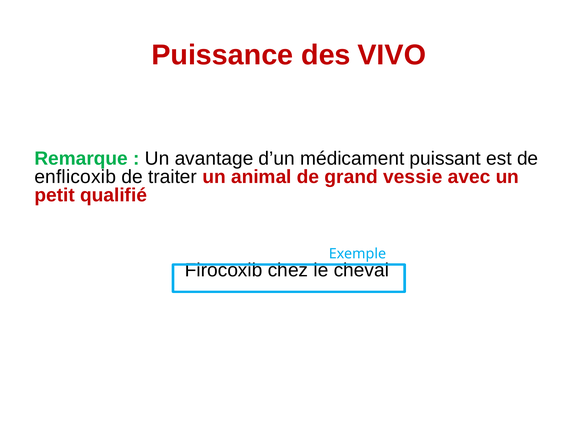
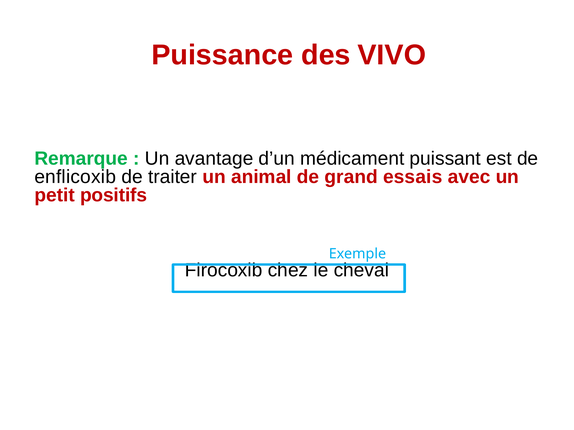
vessie: vessie -> essais (413, 177)
qualifié: qualifié -> positifs (114, 195)
